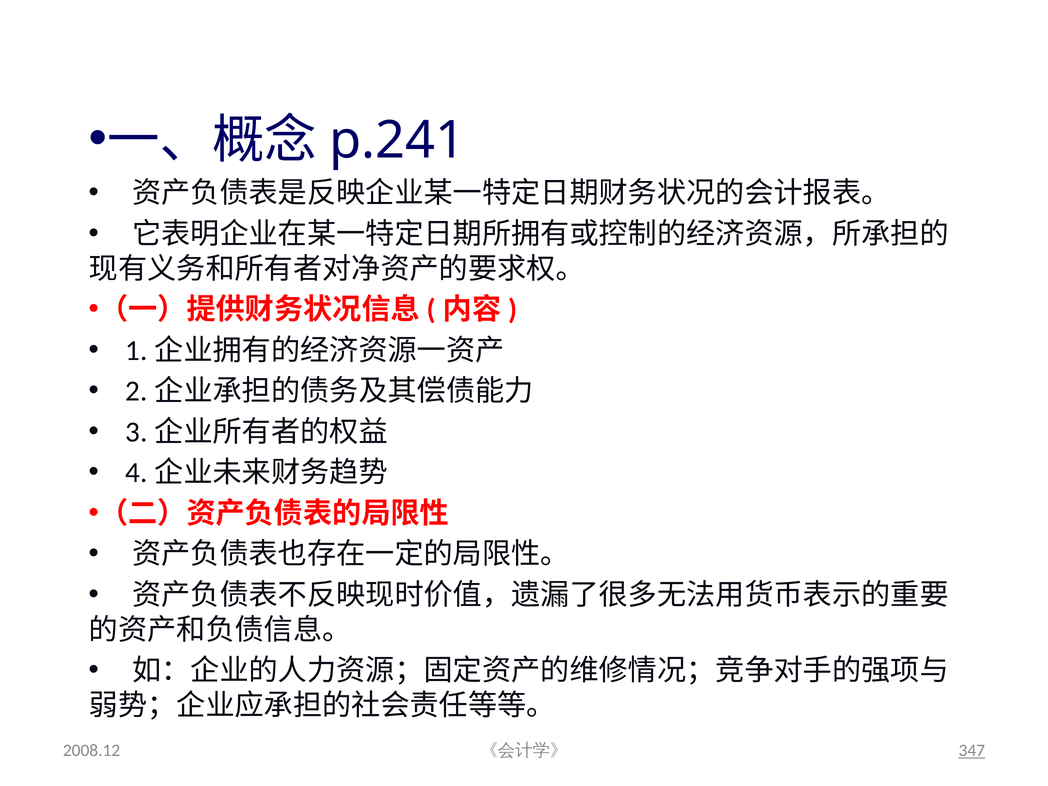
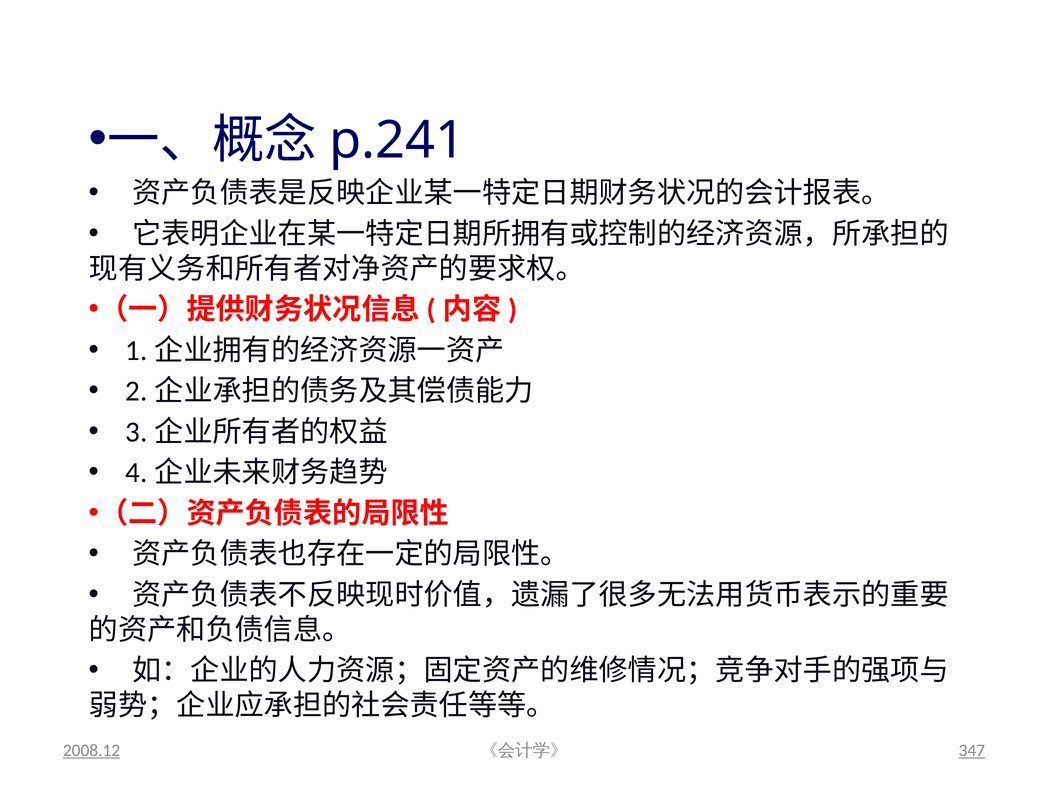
2008.12 underline: none -> present (92, 751)
